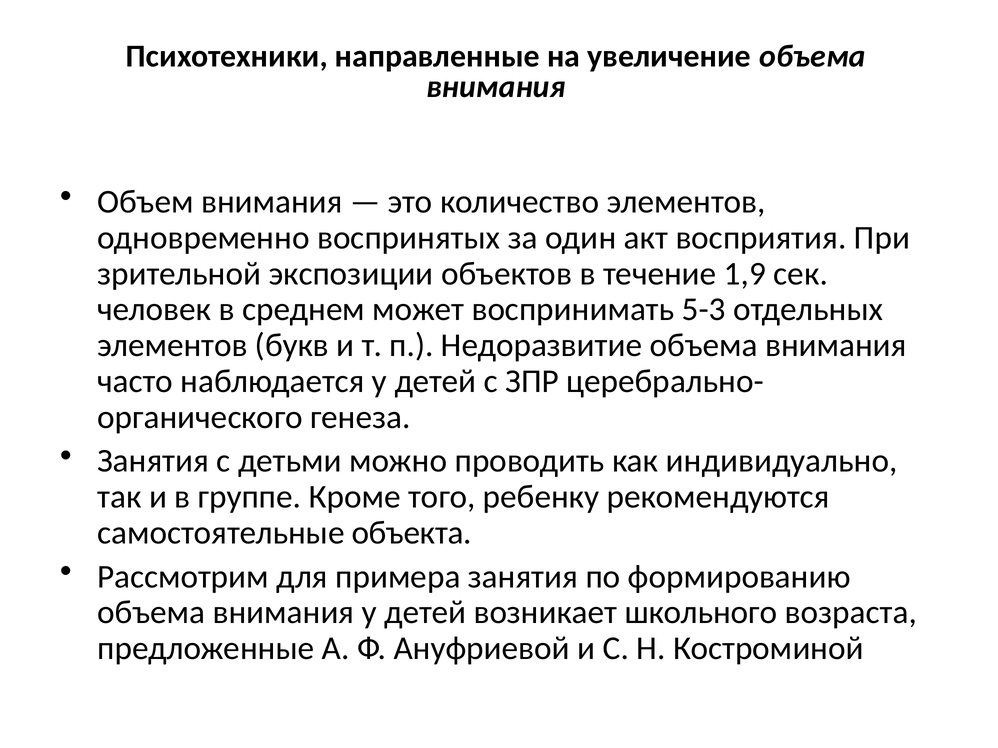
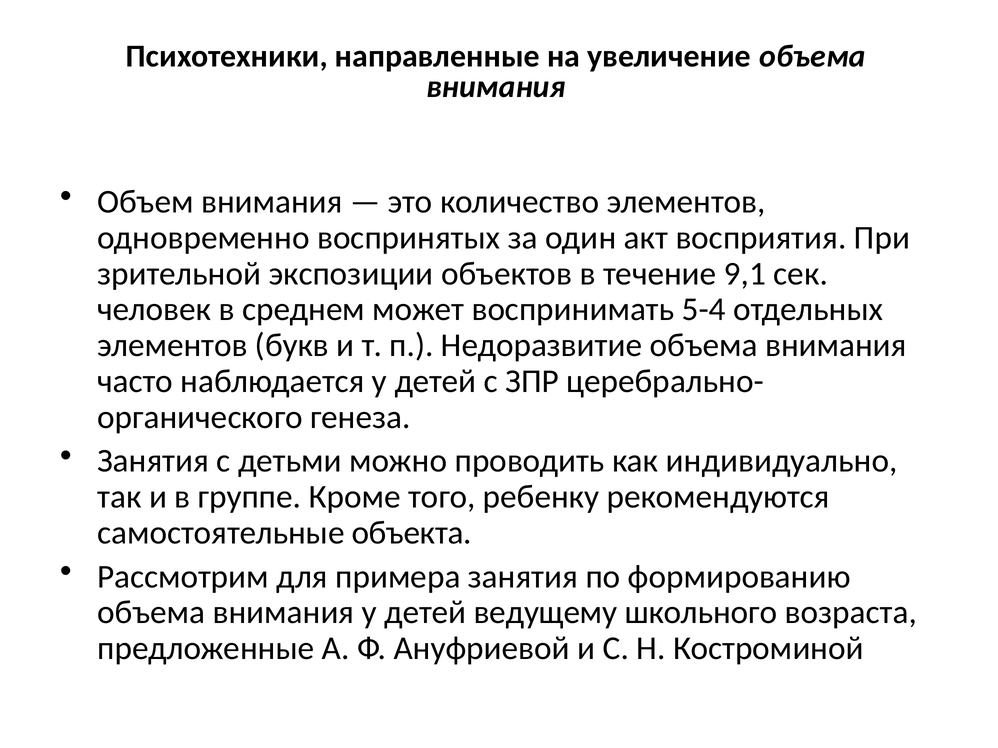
1,9: 1,9 -> 9,1 (745, 274)
5-3: 5-3 -> 5-4 (704, 310)
возникает: возникает -> ведущему (545, 613)
